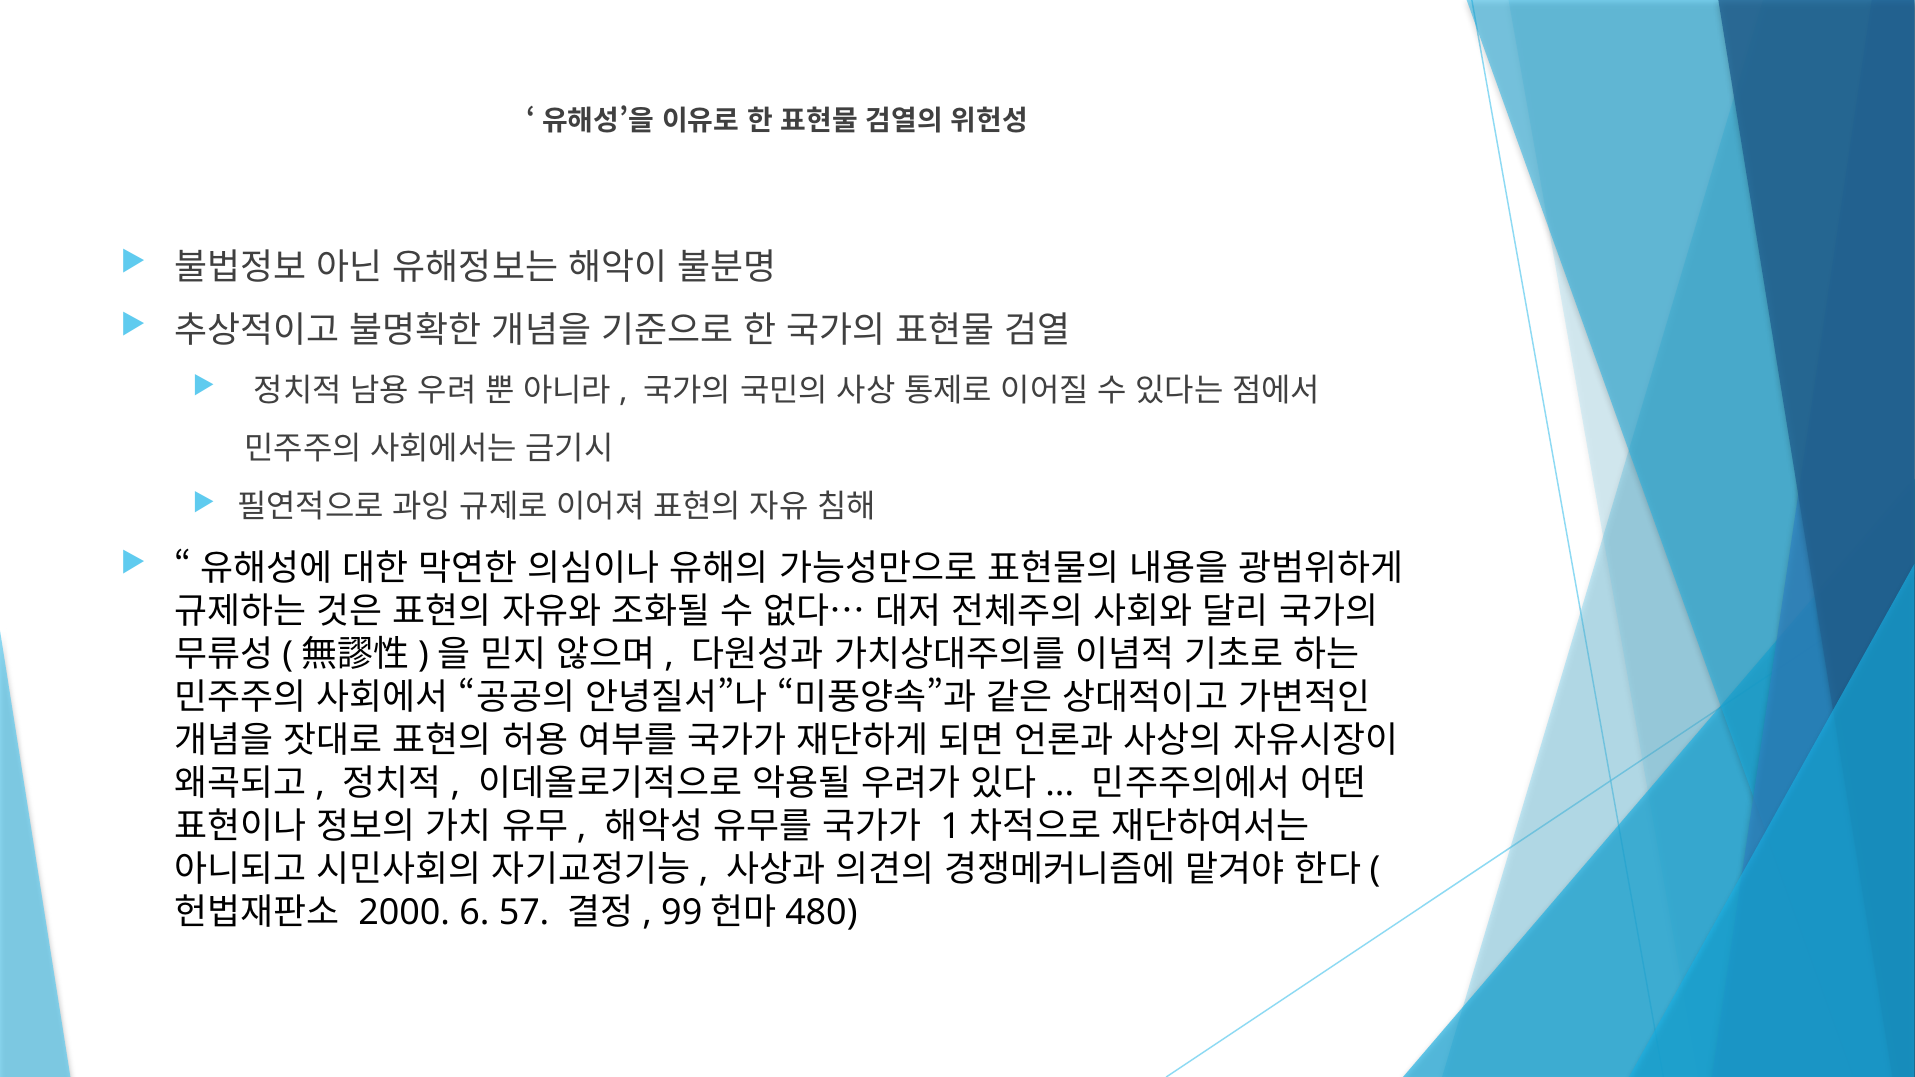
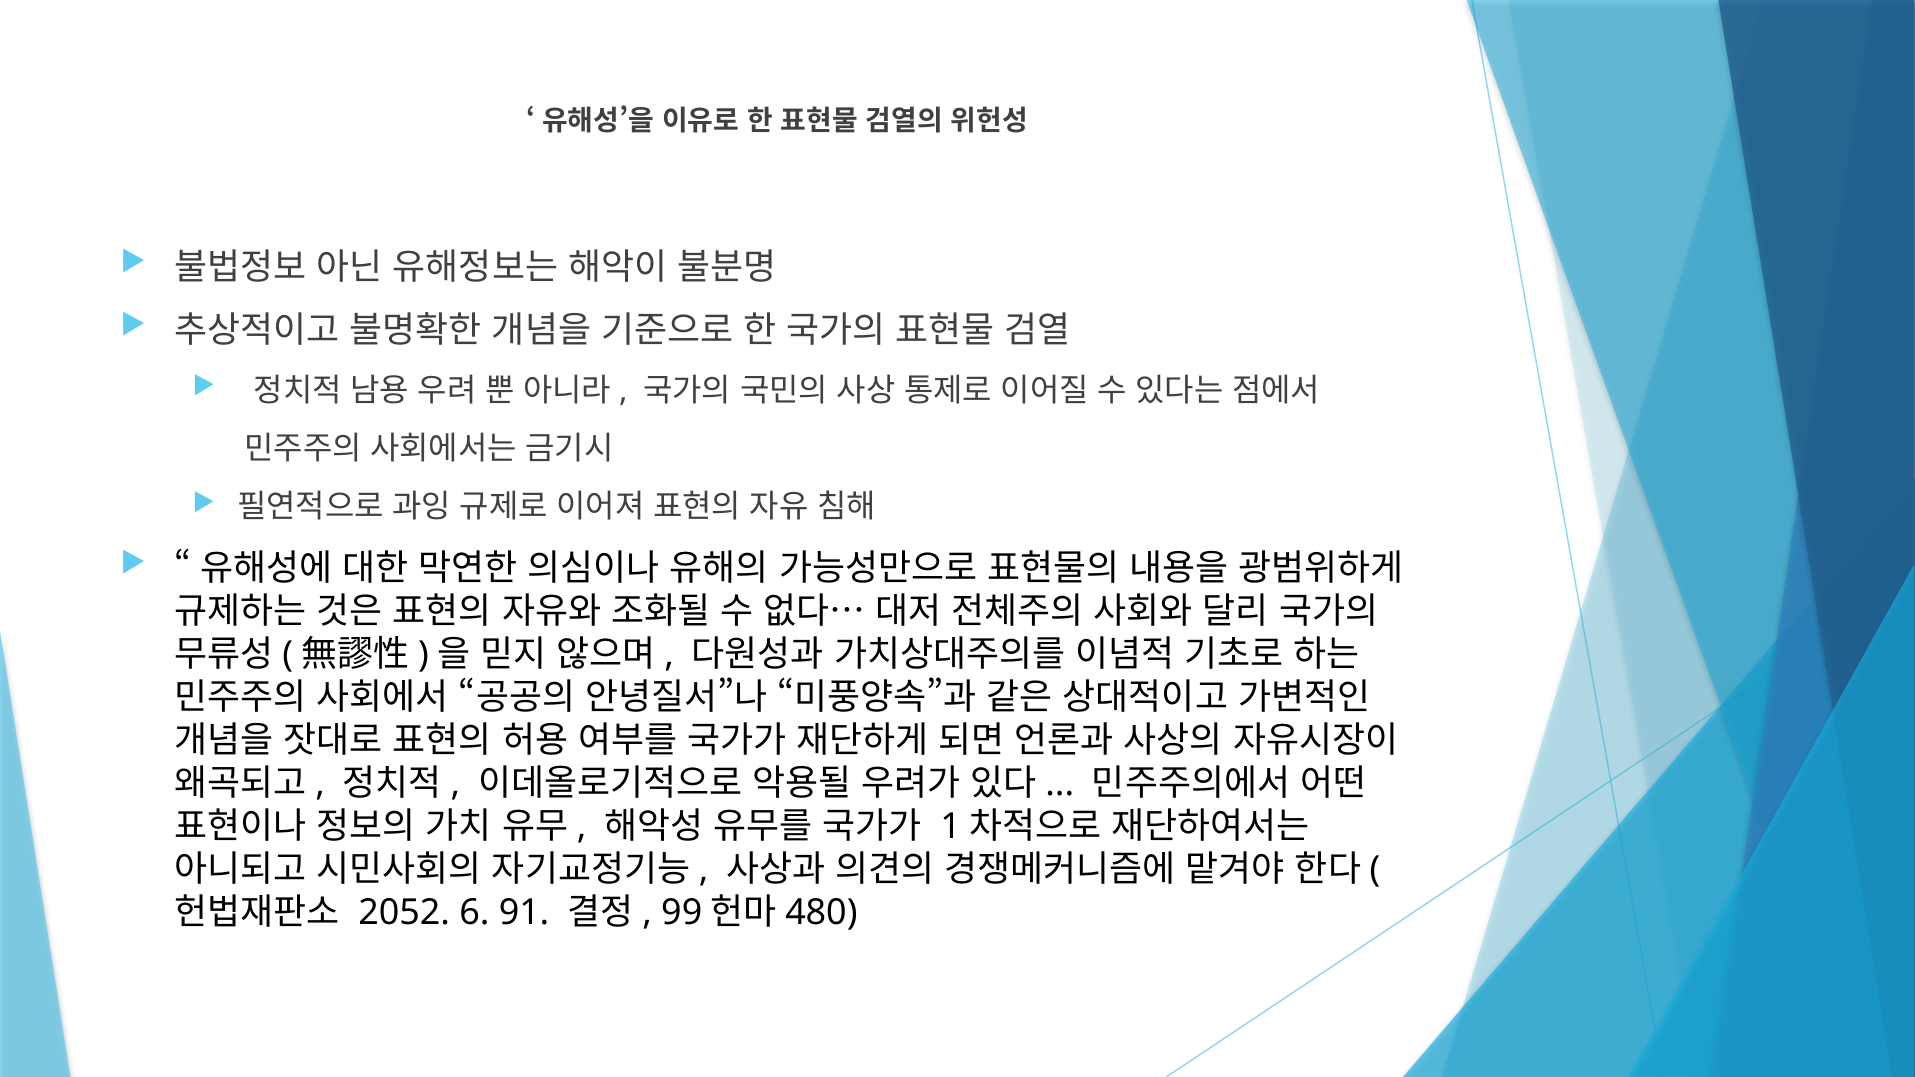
2000: 2000 -> 2052 (404, 913)
57: 57 -> 91 (524, 913)
